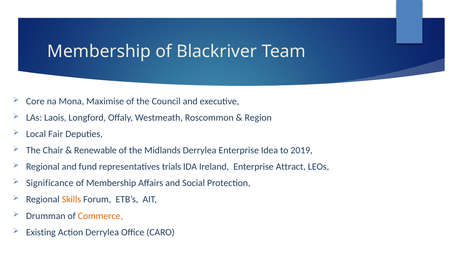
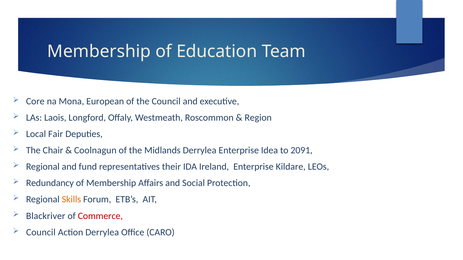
Blackriver: Blackriver -> Education (217, 52)
Maximise: Maximise -> European (105, 101)
Renewable: Renewable -> Coolnagun (95, 151)
2019: 2019 -> 2091 (302, 151)
trials: trials -> their (171, 167)
Attract: Attract -> Kildare (291, 167)
Significance: Significance -> Redundancy (50, 183)
Drumman: Drumman -> Blackriver (46, 216)
Commerce colour: orange -> red (100, 216)
Existing: Existing -> Council (41, 233)
